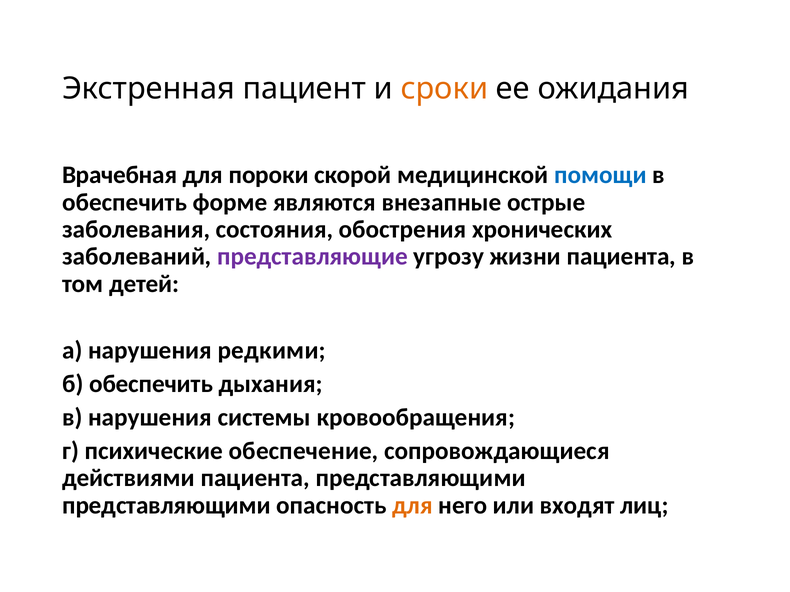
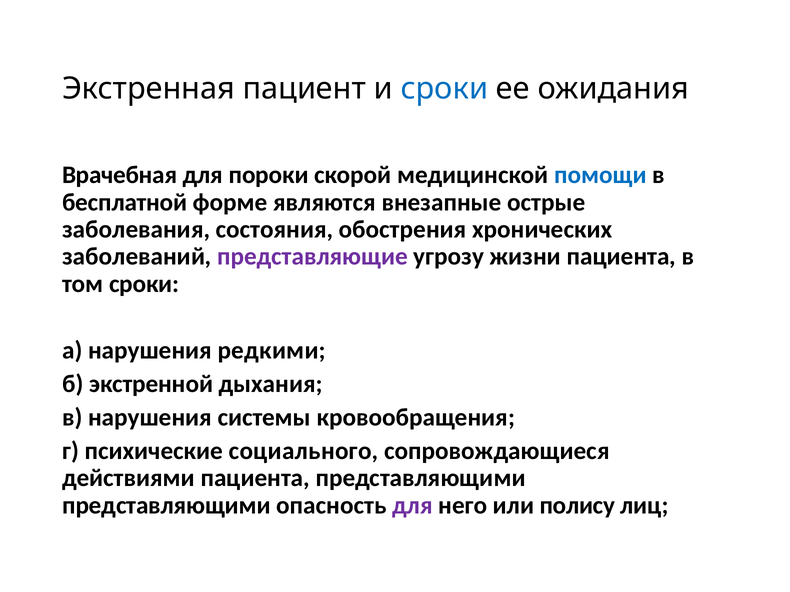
сроки colour: orange -> blue (444, 89)
обеспечить: обеспечить -> бесплатной (125, 202)
том детей: детей -> сроки (144, 284)
б обеспечить: обеспечить -> экстренной (151, 384)
обеспечение: обеспечение -> социального (304, 451)
для colour: orange -> purple (413, 506)
входят: входят -> полису (577, 506)
